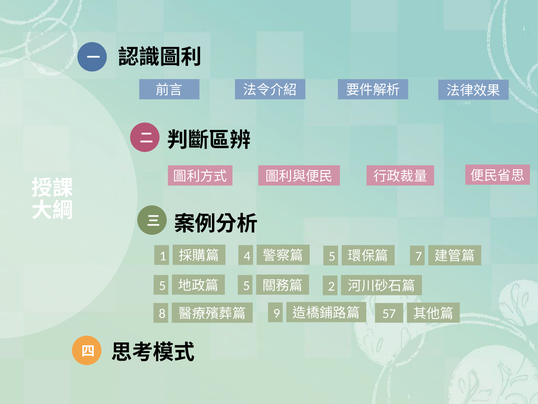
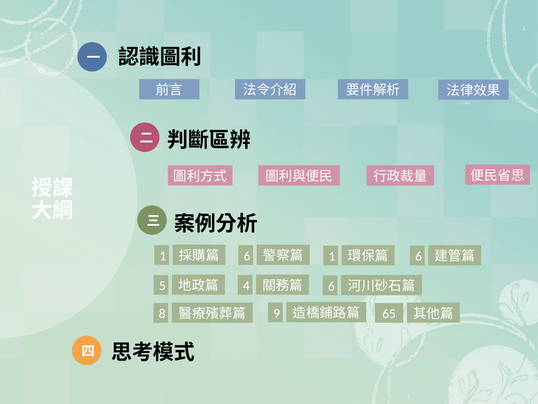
4: 4 -> 6 (247, 256)
5: 5 -> 1 (332, 256)
7: 7 -> 6 (419, 256)
5: 5 -> 4 (246, 285)
2: 2 -> 6 (331, 286)
57: 57 -> 65 (389, 313)
